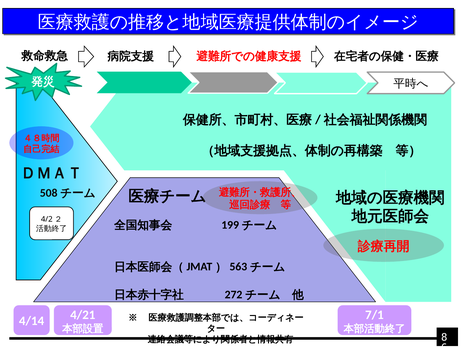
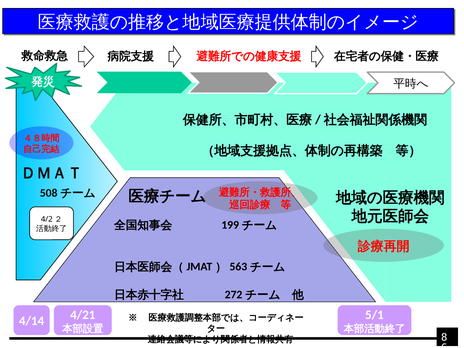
7/1: 7/1 -> 5/1 (374, 315)
